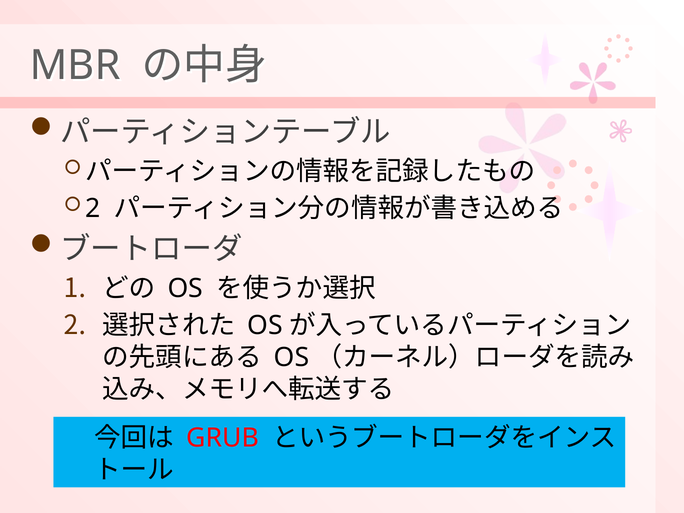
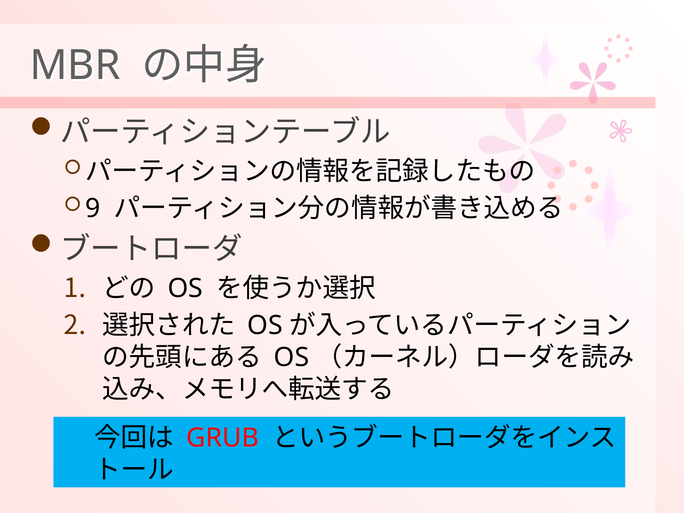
2: 2 -> 9 (93, 209)
